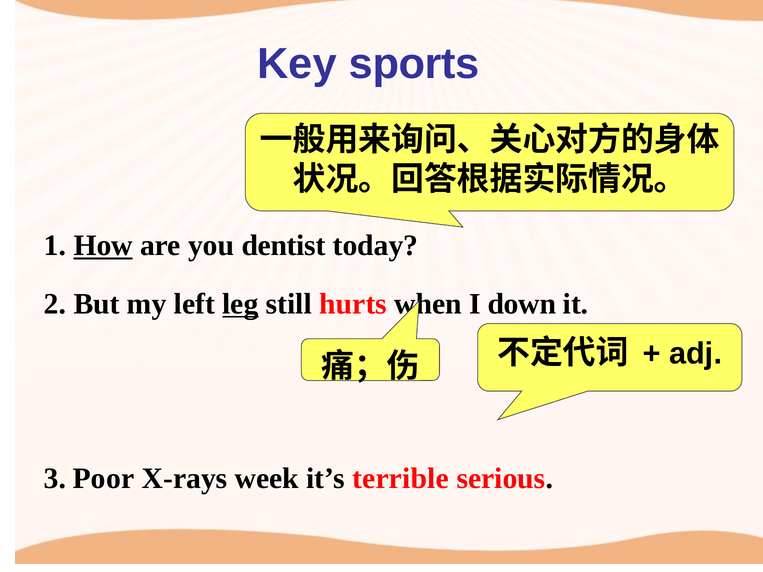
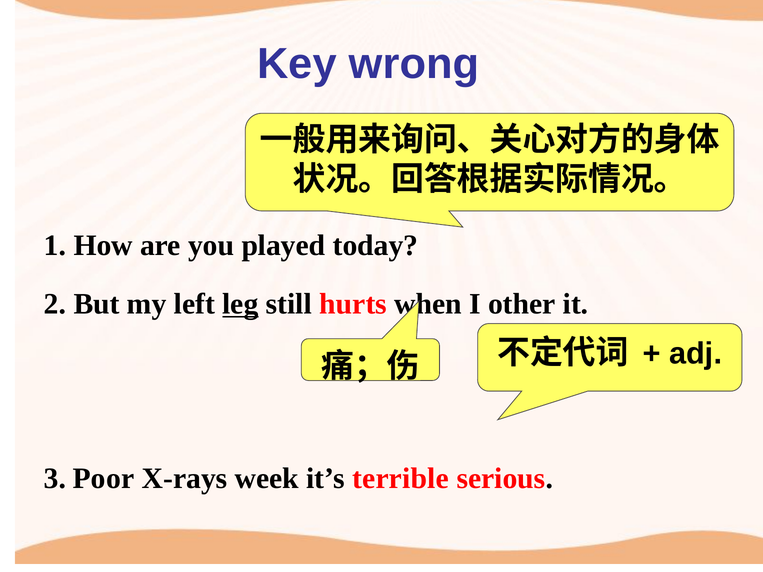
sports: sports -> wrong (414, 64)
How underline: present -> none (103, 246)
dentist: dentist -> played (283, 246)
down: down -> other (522, 304)
